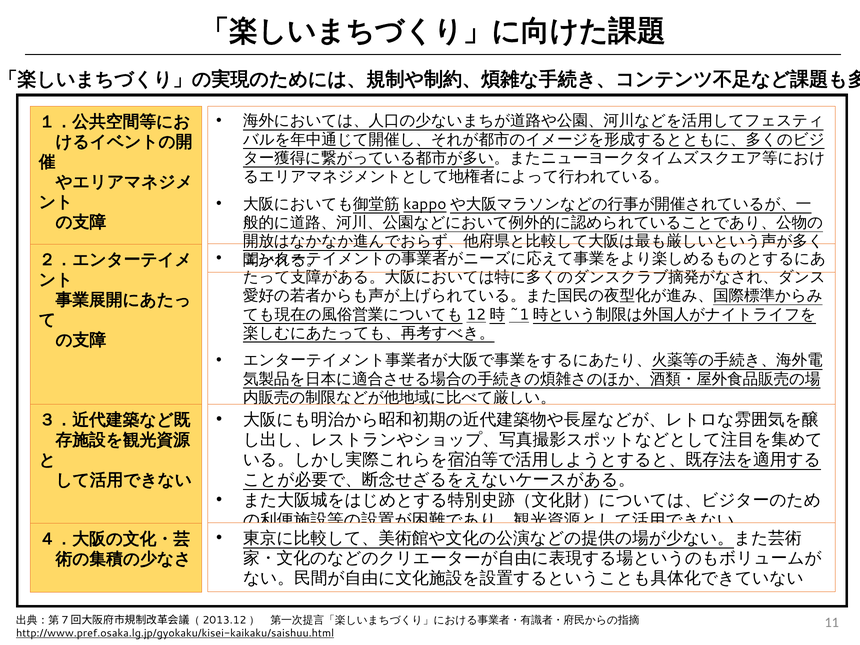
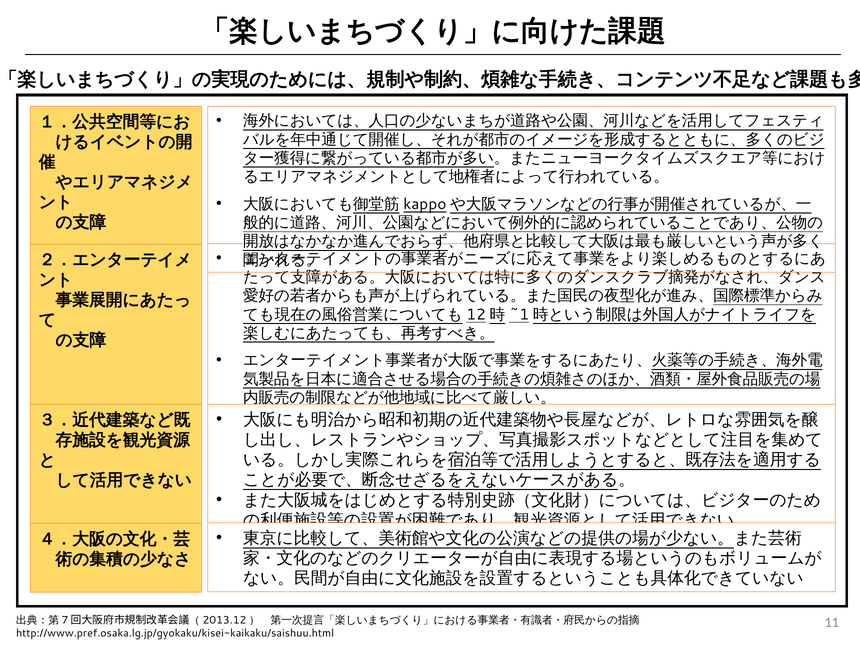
http://www.pref.osaka.lg.jp/gyokaku/kisei-kaikaku/saishuu.html underline: present -> none (175, 633)
